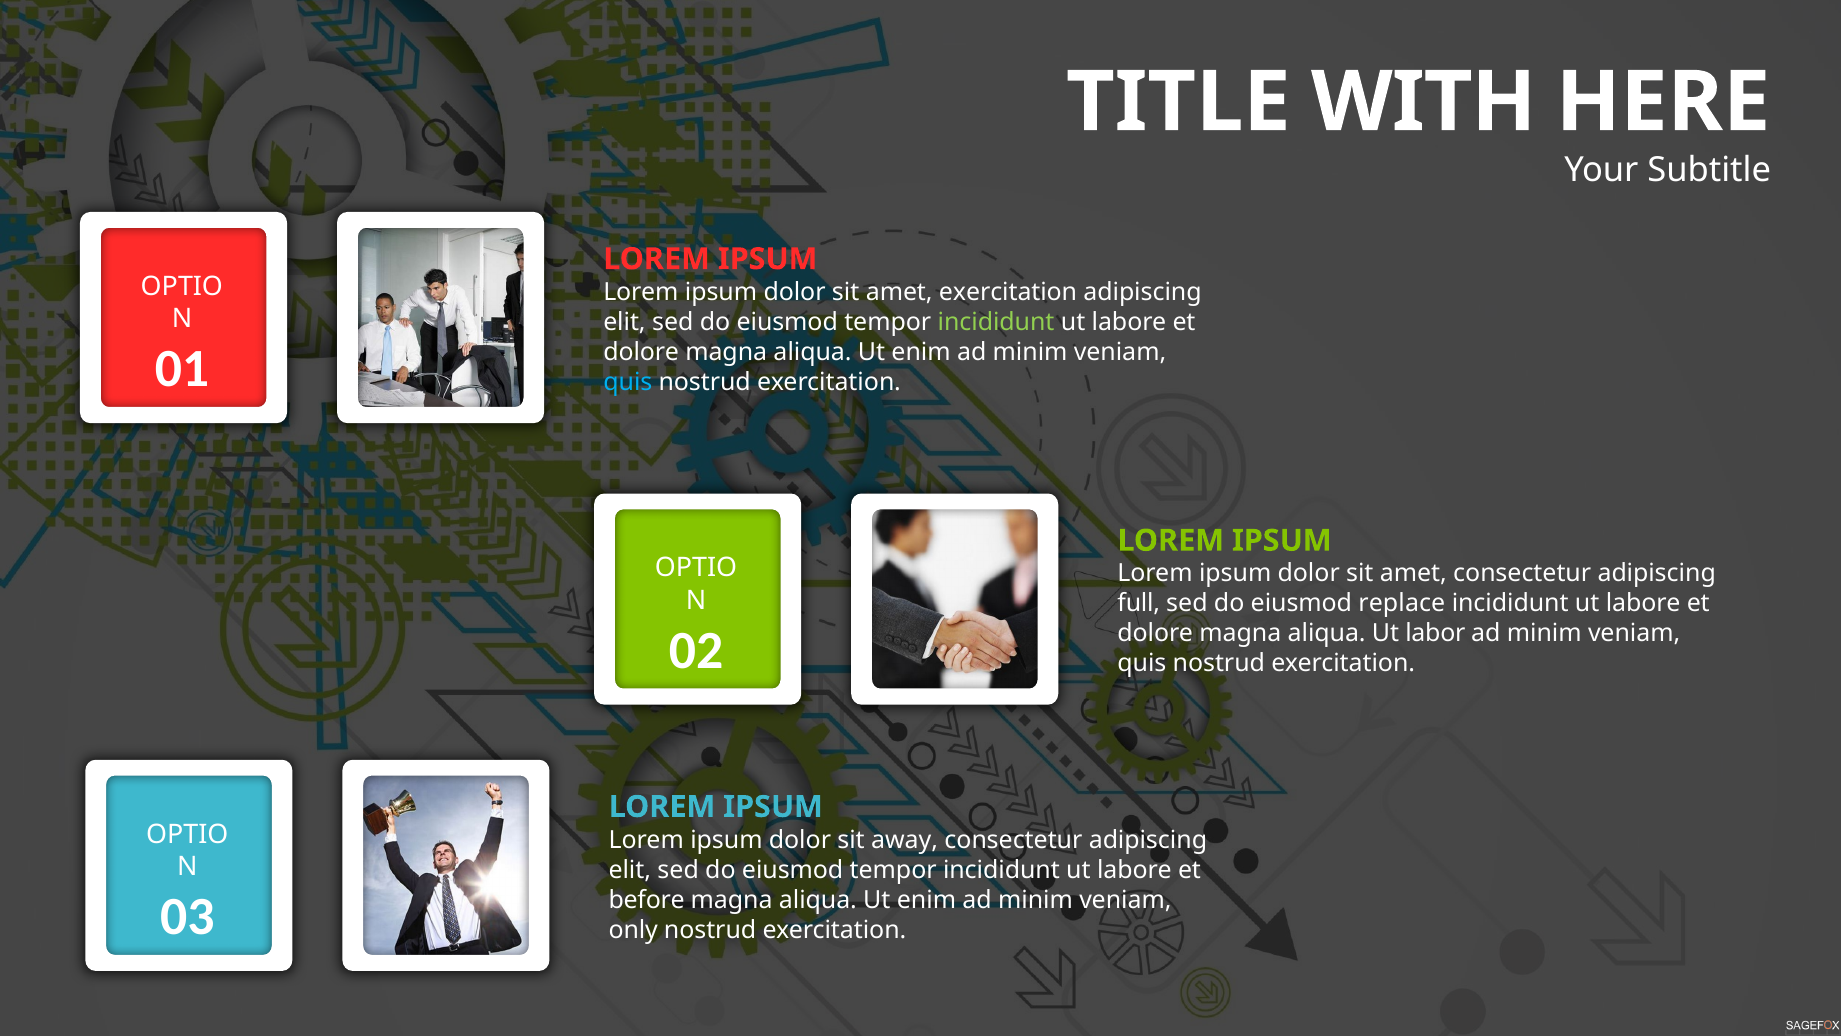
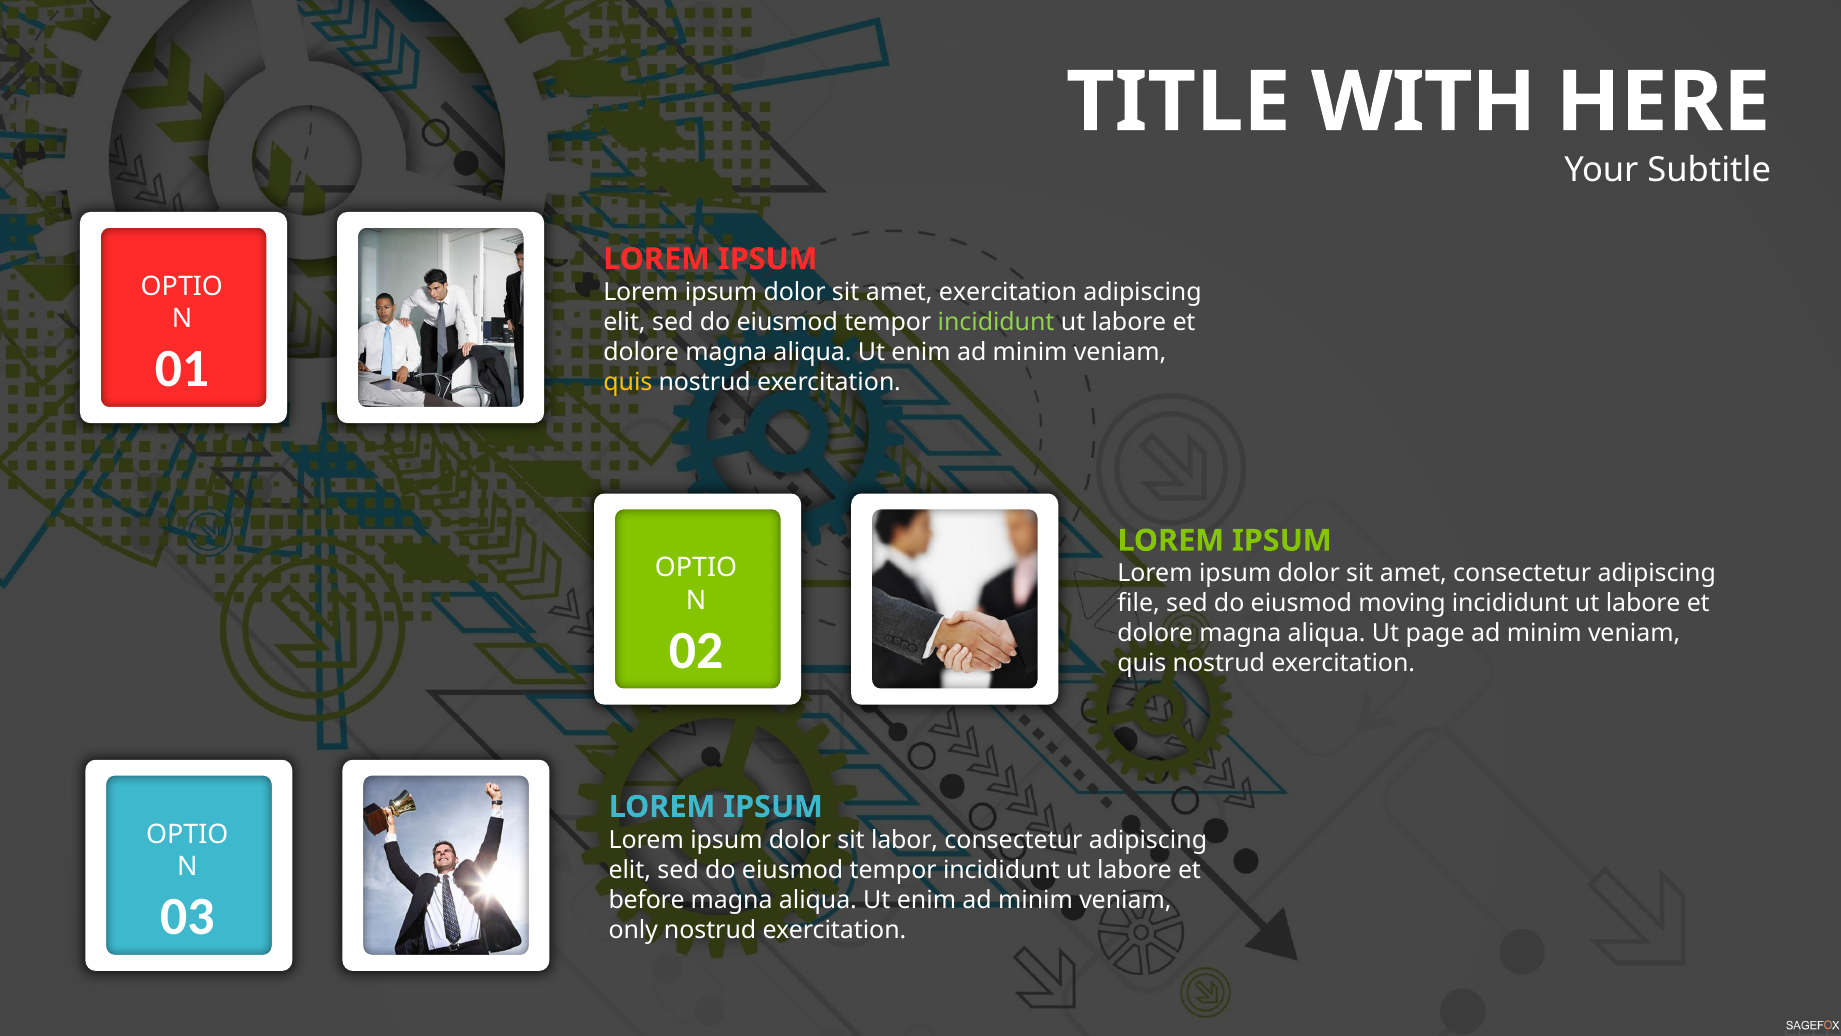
quis colour: light blue -> yellow (628, 382)
full: full -> file (1139, 603)
replace: replace -> moving (1402, 603)
labor: labor -> page (1435, 633)
away: away -> labor (905, 840)
